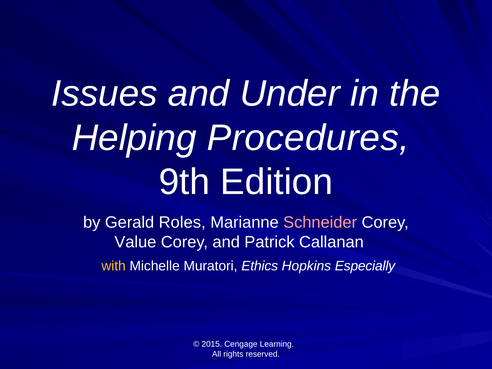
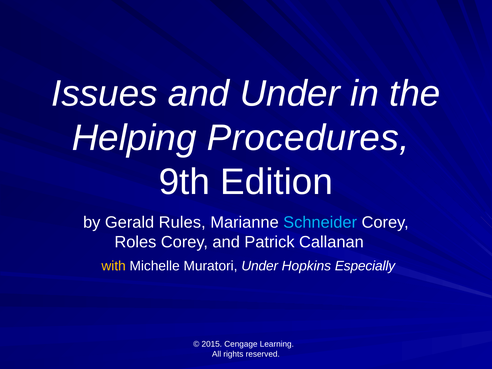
Roles: Roles -> Rules (182, 223)
Schneider colour: pink -> light blue (320, 223)
Value: Value -> Roles (135, 242)
Muratori Ethics: Ethics -> Under (260, 266)
